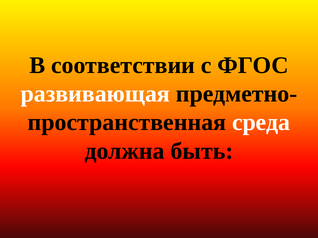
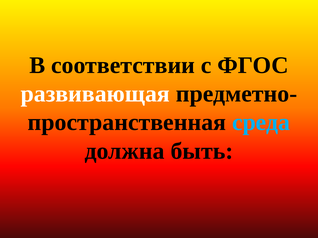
среда colour: white -> light blue (261, 123)
